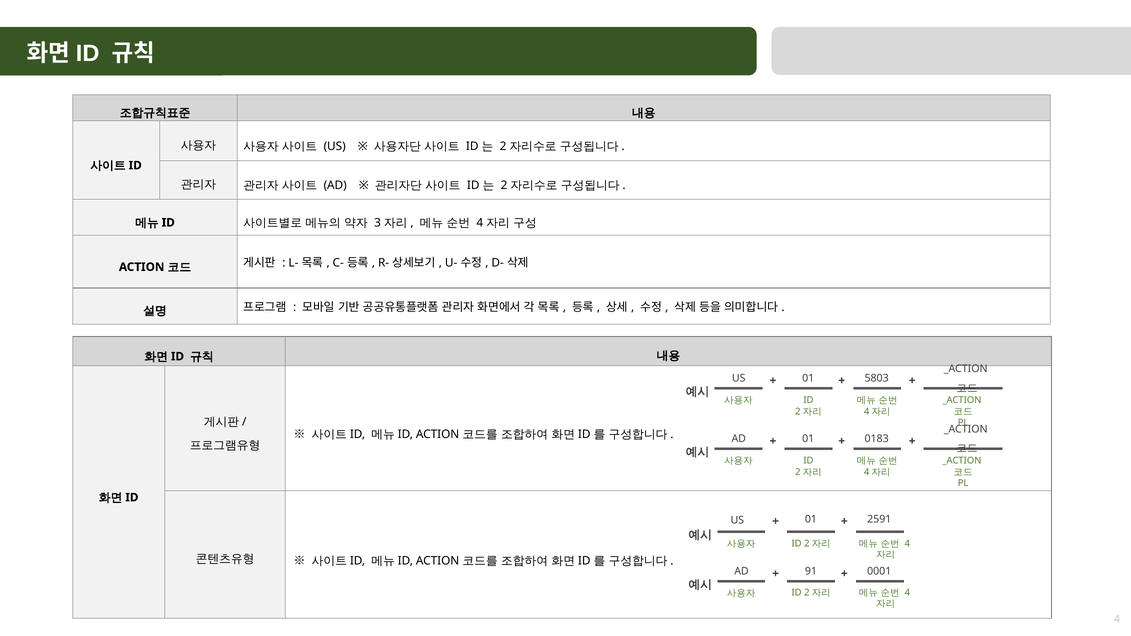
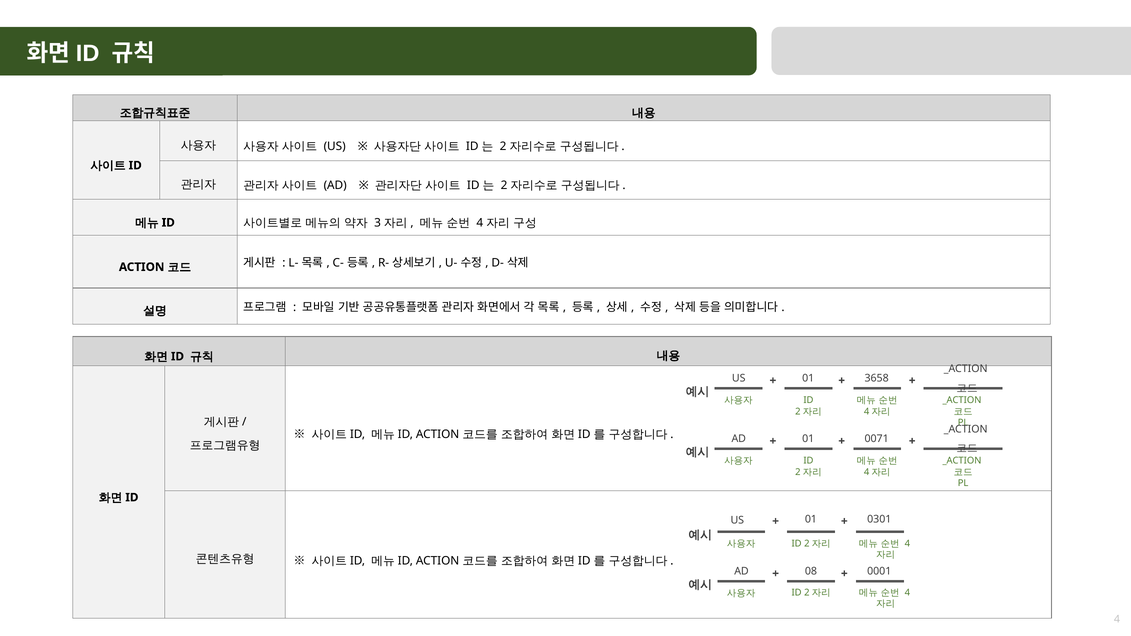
5803: 5803 -> 3658 (877, 379)
0183: 0183 -> 0071 (877, 439)
2591: 2591 -> 0301 (879, 519)
91: 91 -> 08 (811, 572)
